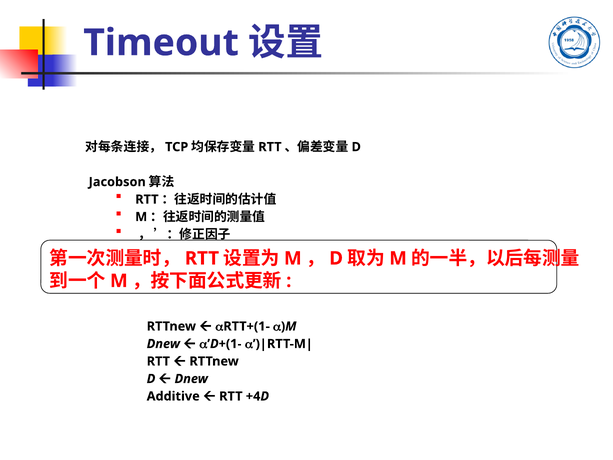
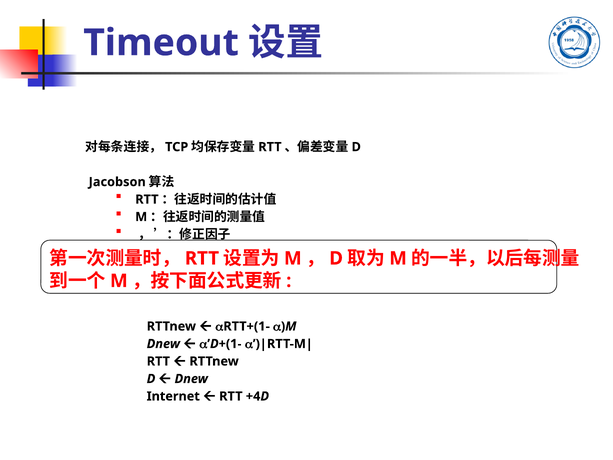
Additive: Additive -> Internet (173, 396)
